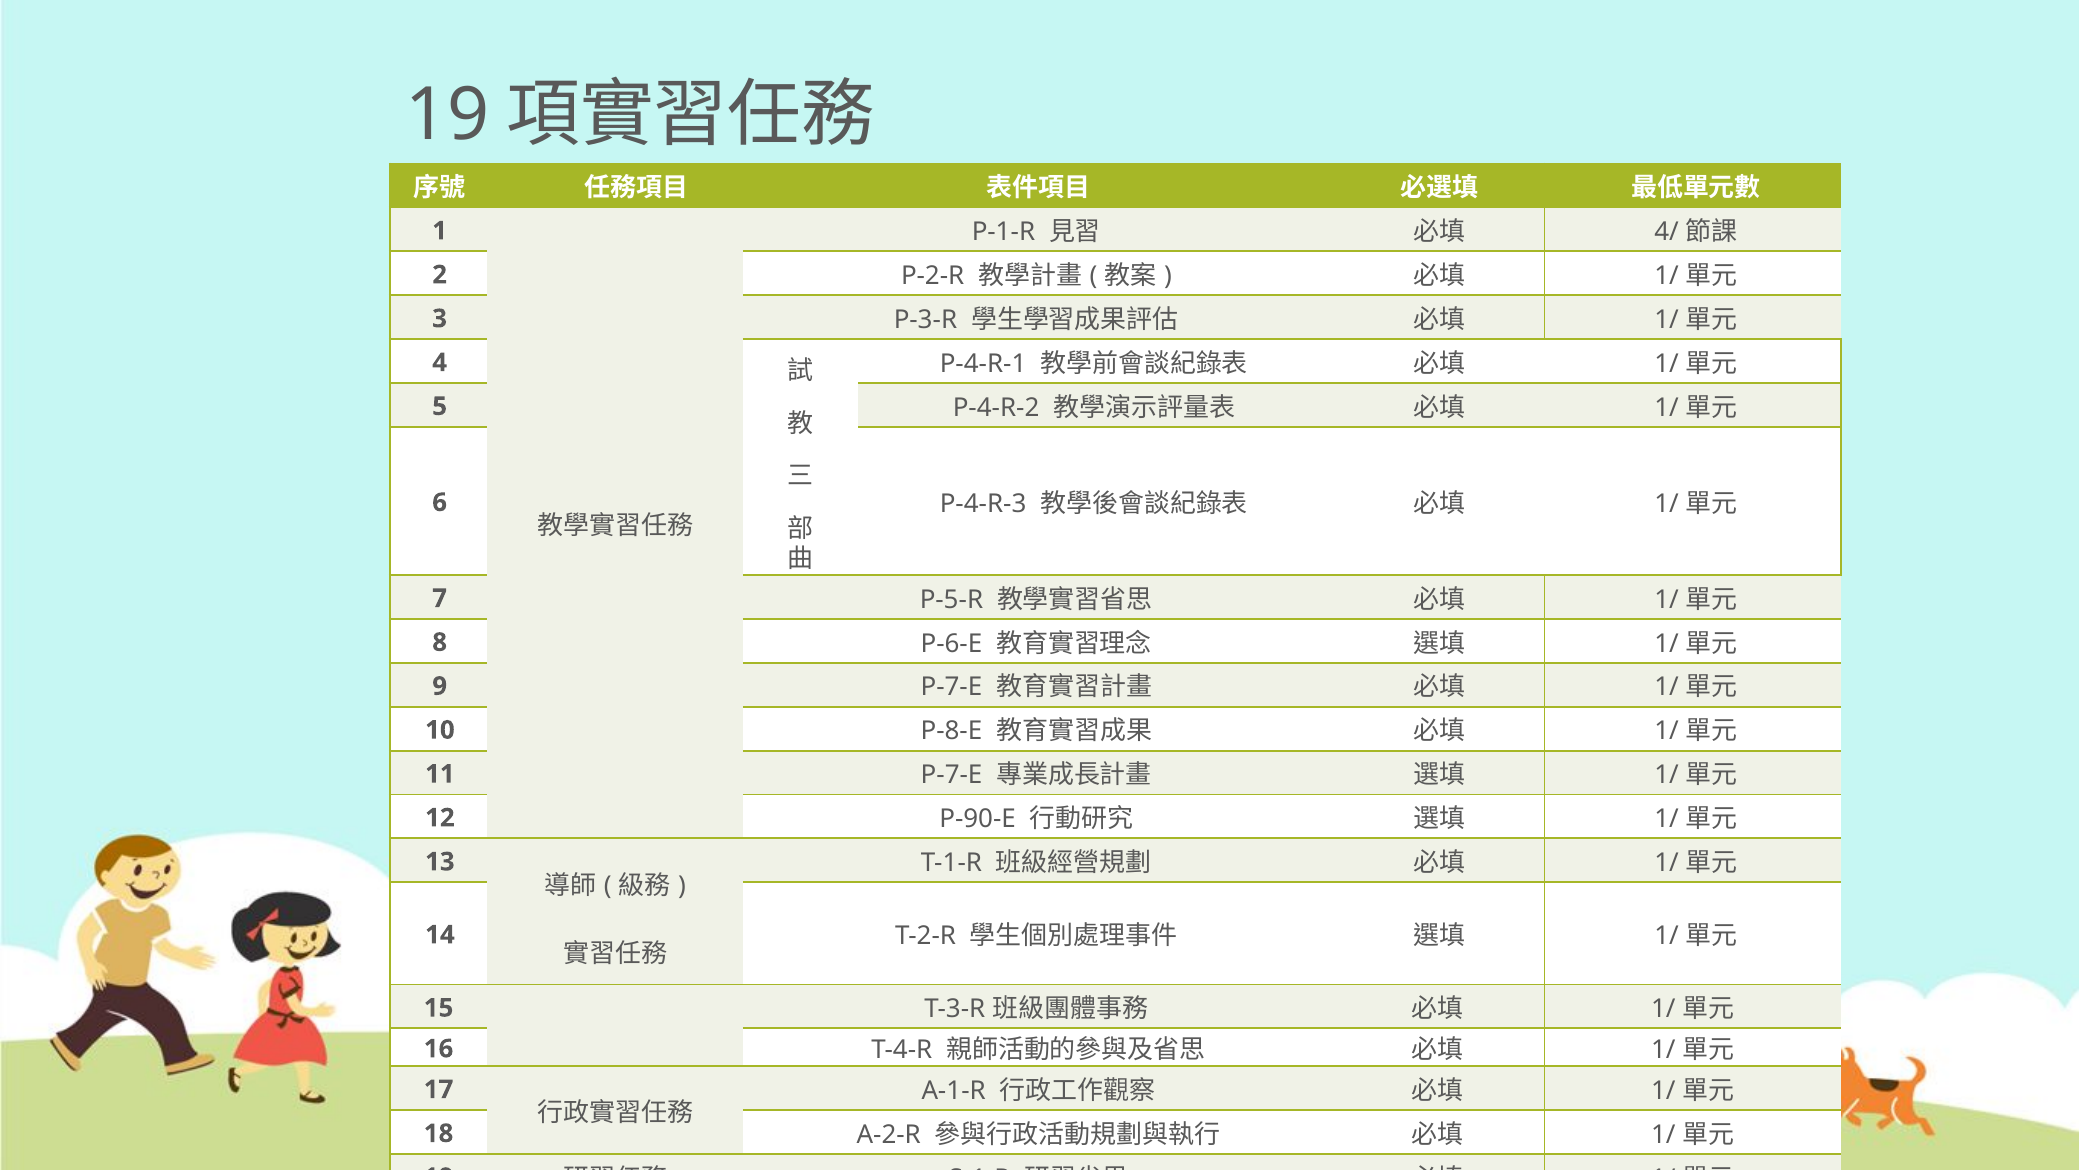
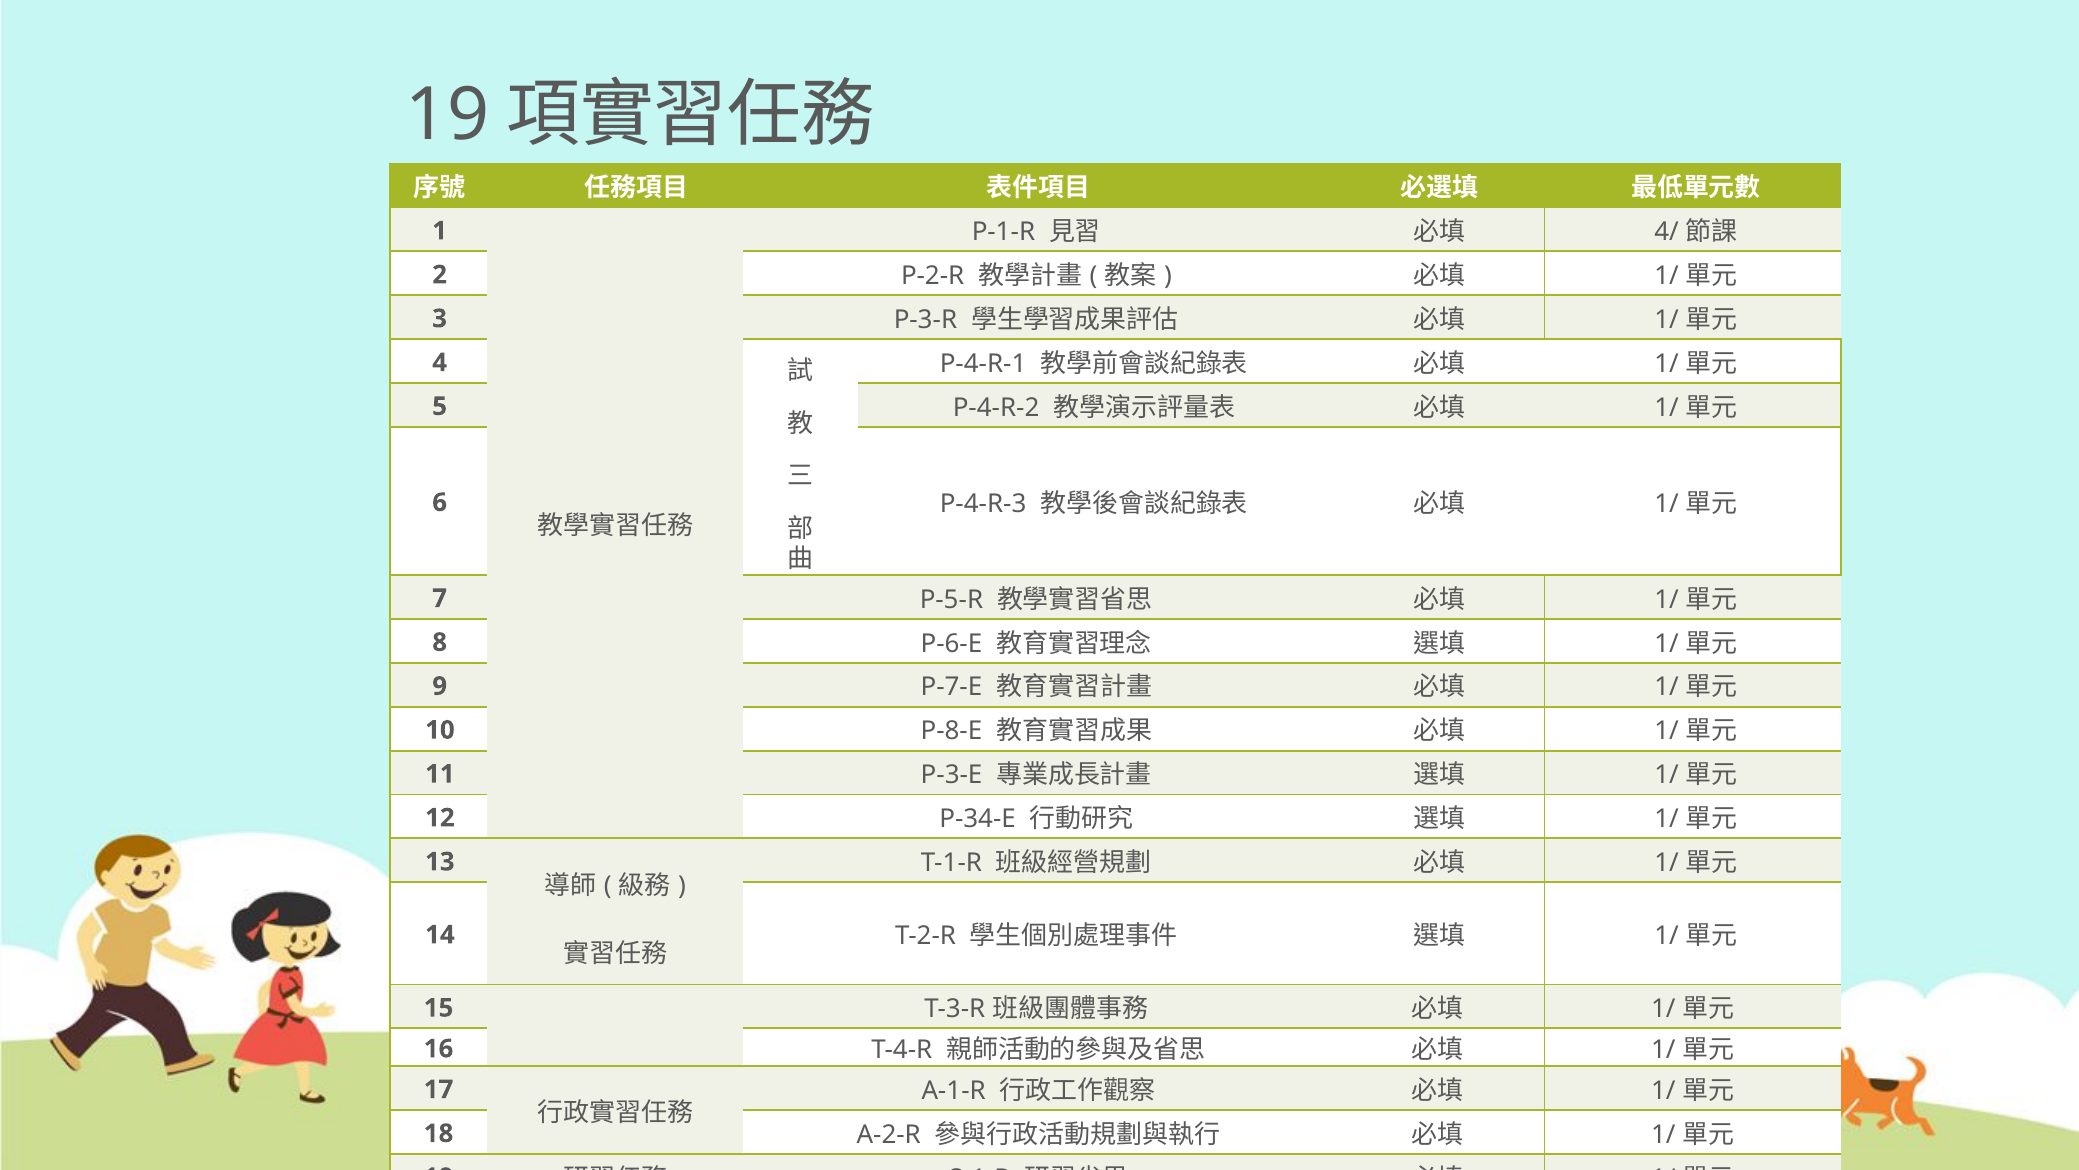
11 P-7-E: P-7-E -> P-3-E (952, 775)
P-90-E: P-90-E -> P-34-E (978, 819)
